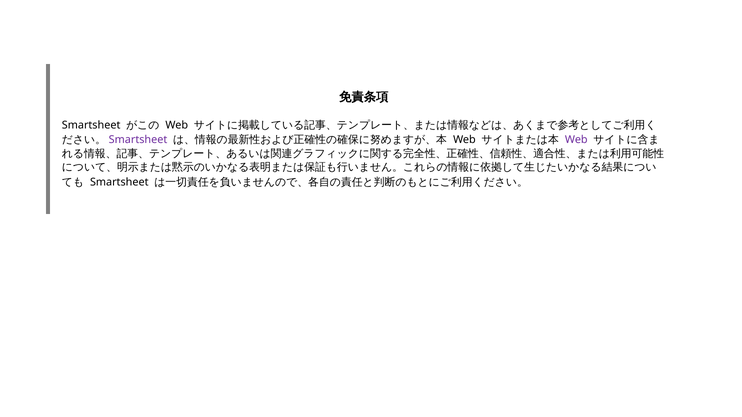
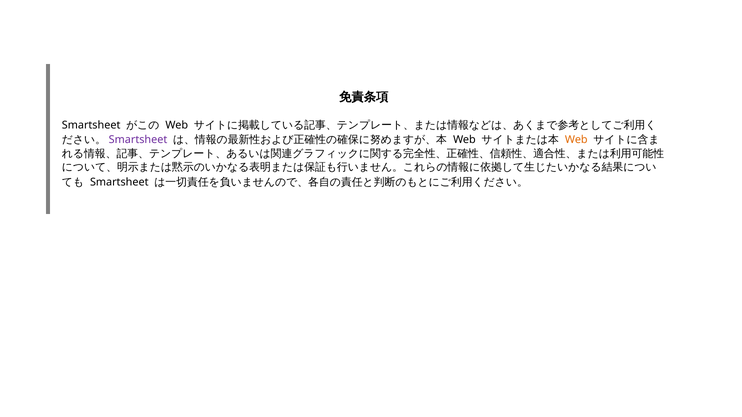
Web colour: purple -> orange (576, 140)
